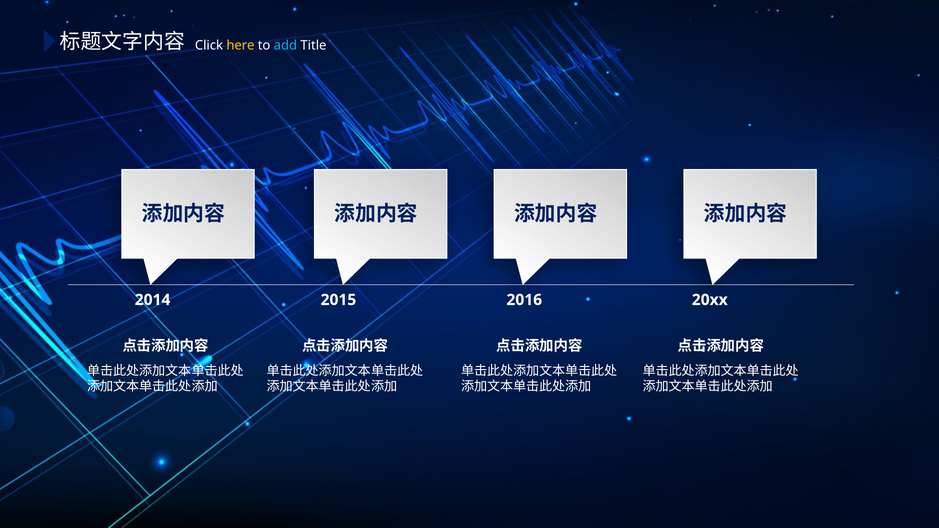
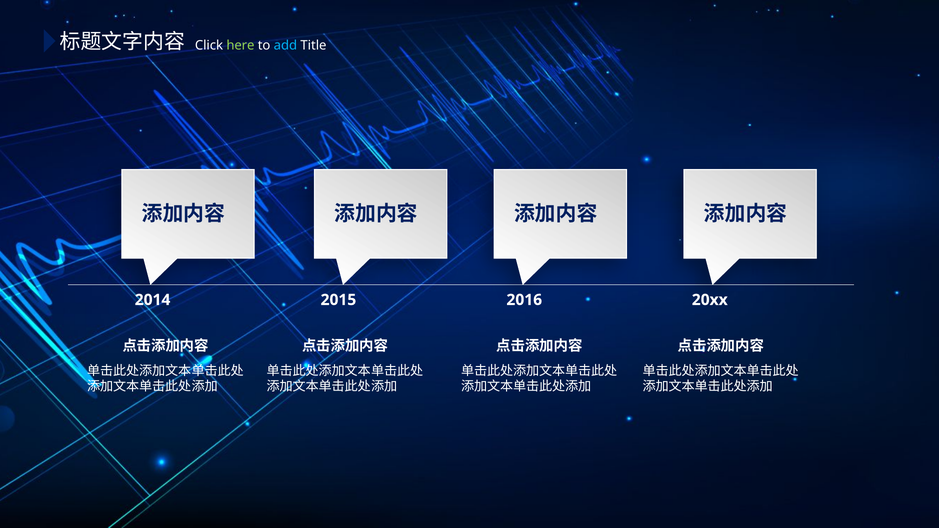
here colour: yellow -> light green (240, 45)
